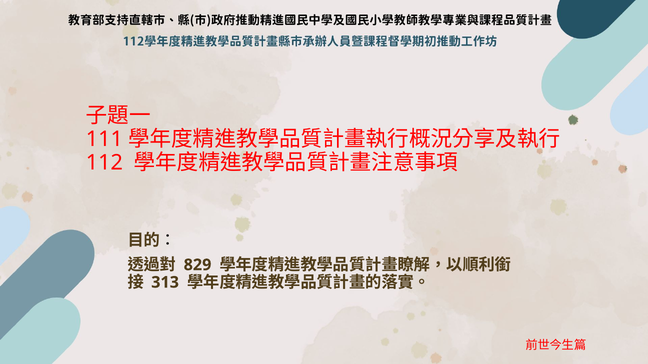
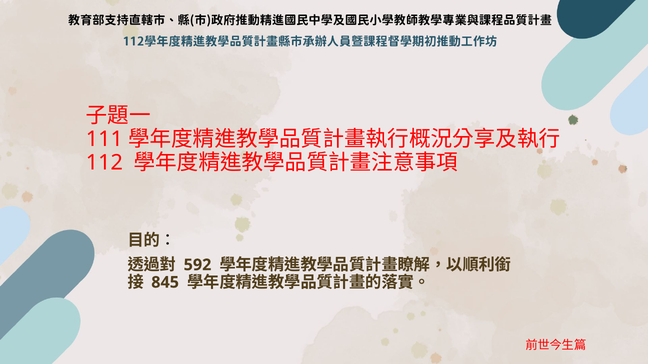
829: 829 -> 592 (198, 265)
313: 313 -> 845 (165, 283)
